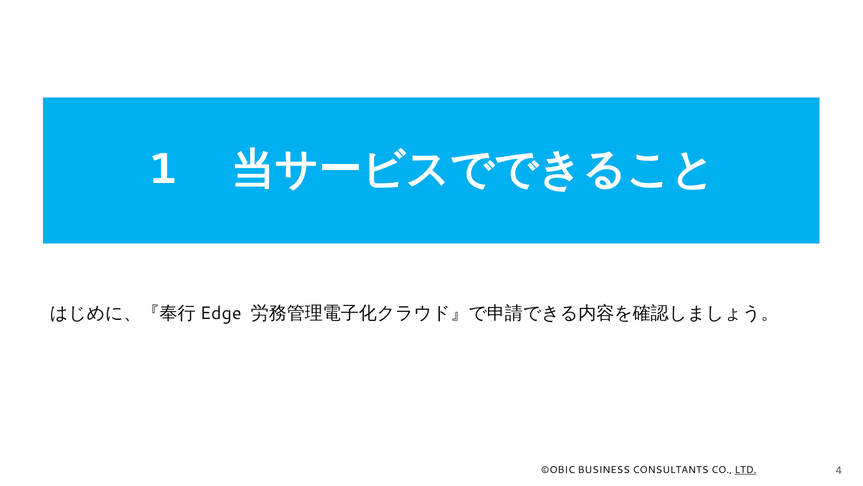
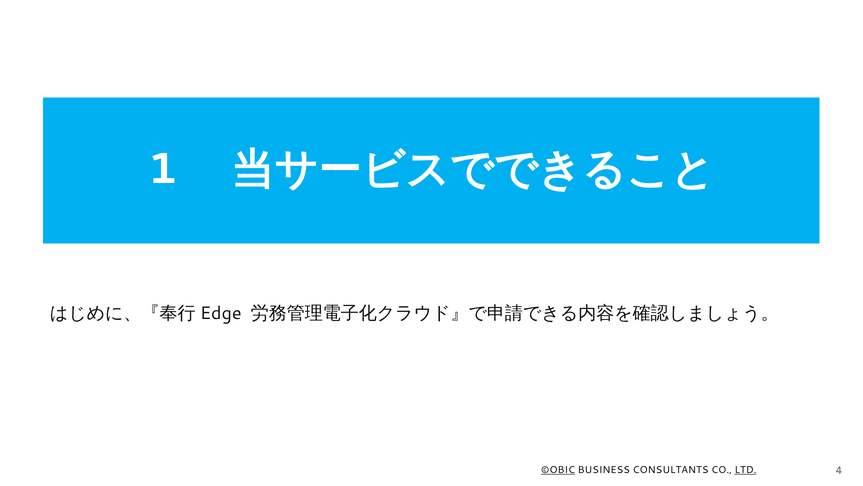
©OBIC underline: none -> present (558, 469)
